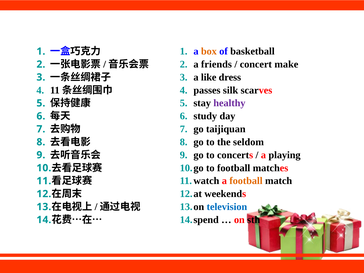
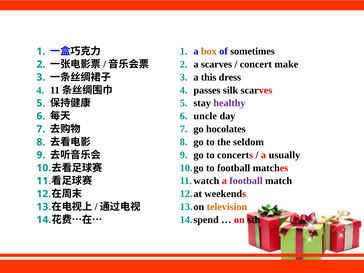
basketball: basketball -> sometimes (252, 51)
a friends: friends -> scarves (217, 64)
like: like -> this (209, 77)
study: study -> uncle (205, 116)
taijiquan: taijiquan -> hocolates (226, 129)
playing: playing -> usually (284, 155)
football colour: orange -> purple (246, 181)
television colour: blue -> orange (227, 207)
